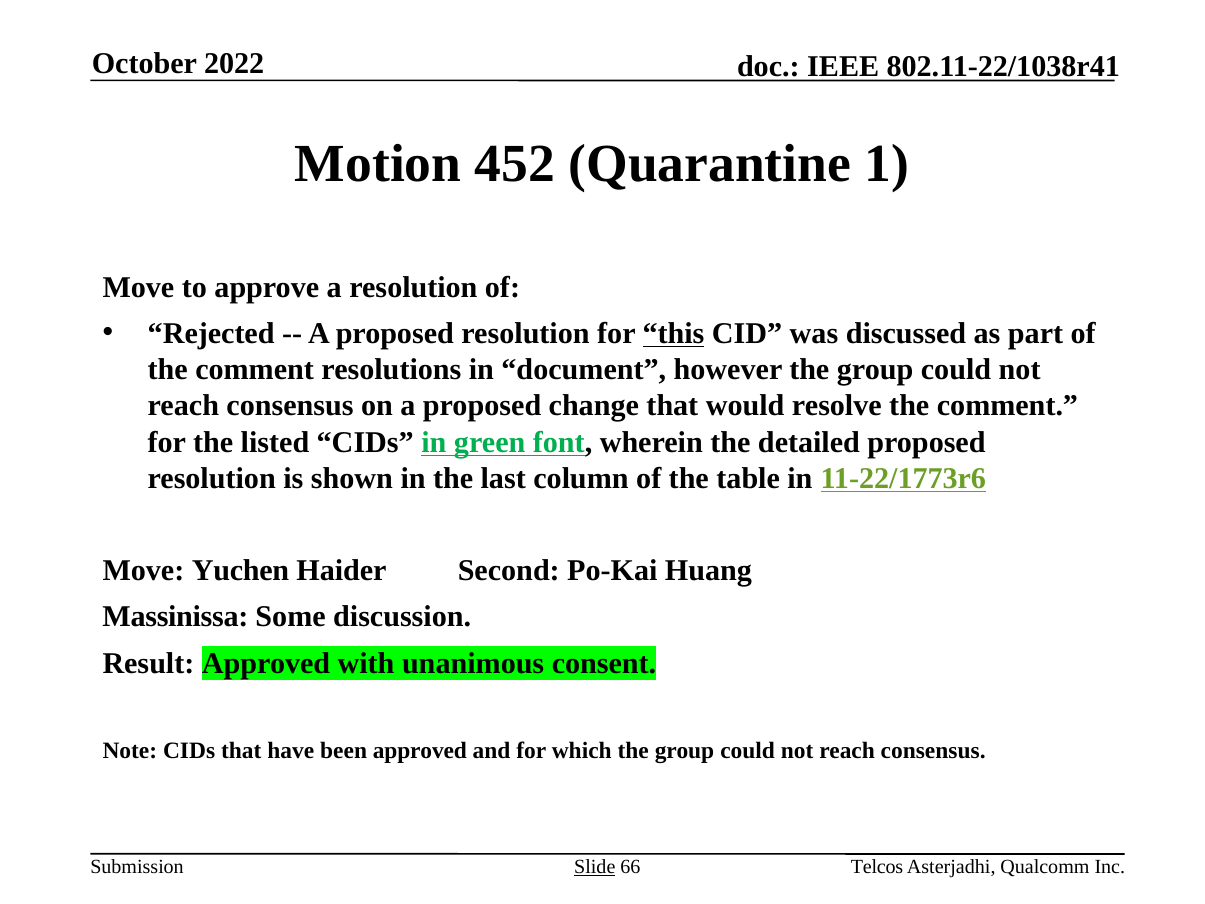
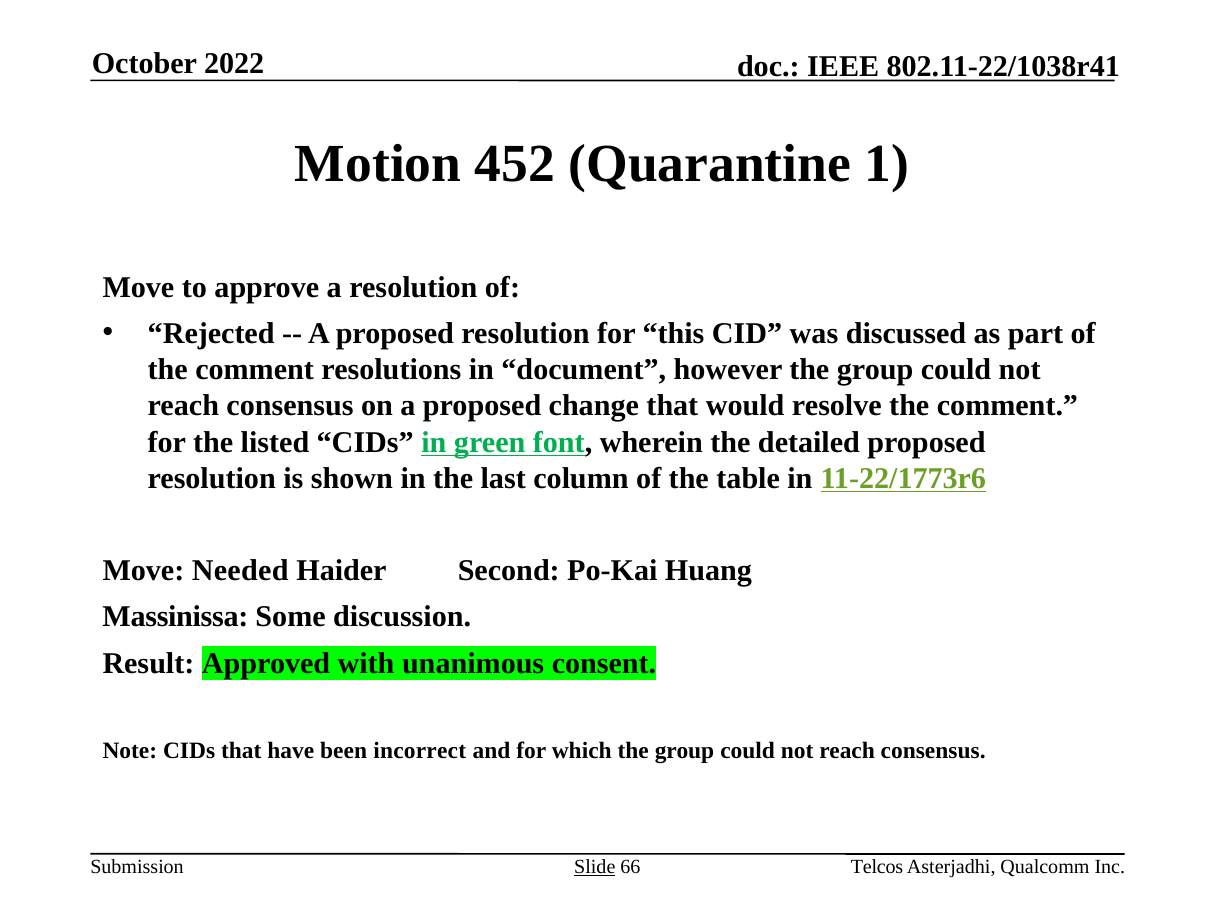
this underline: present -> none (673, 334)
Yuchen: Yuchen -> Needed (240, 571)
been approved: approved -> incorrect (420, 751)
